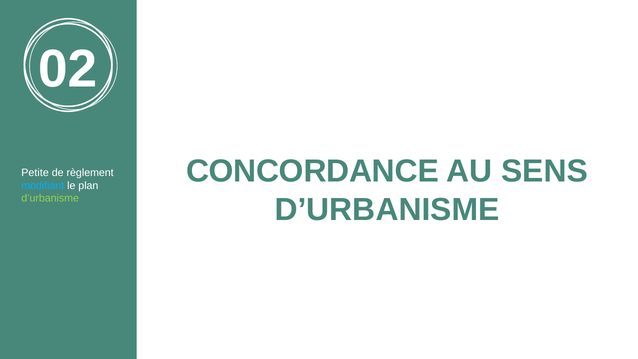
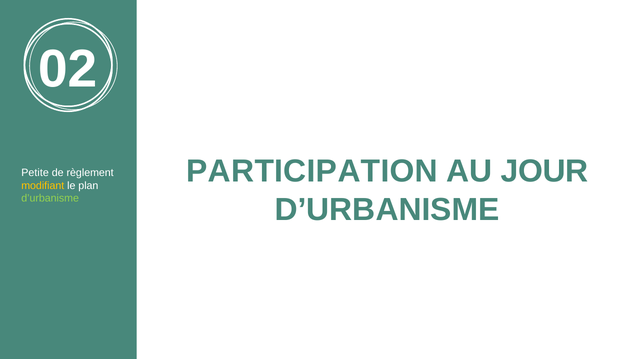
CONCORDANCE: CONCORDANCE -> PARTICIPATION (312, 171)
SENS: SENS -> JOUR (545, 171)
modifiant colour: light blue -> yellow (43, 186)
